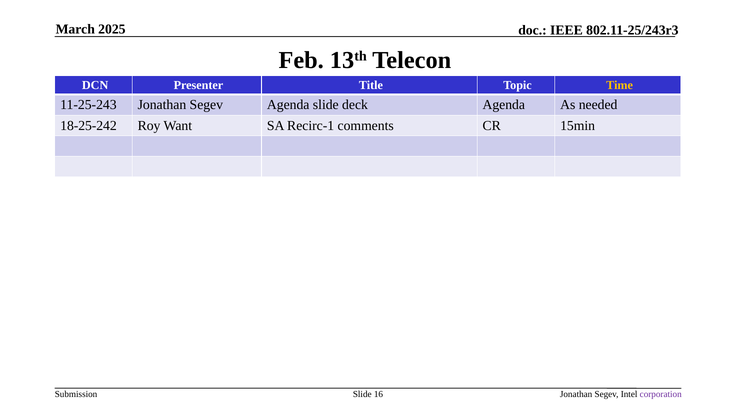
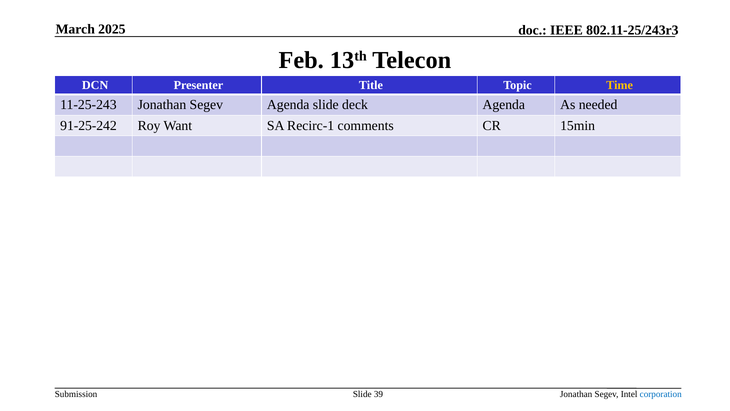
18-25-242: 18-25-242 -> 91-25-242 (88, 125)
16: 16 -> 39 (378, 394)
corporation colour: purple -> blue (661, 394)
